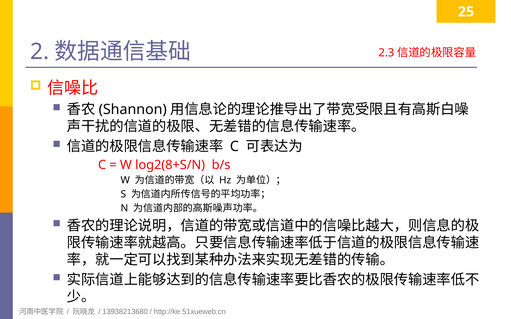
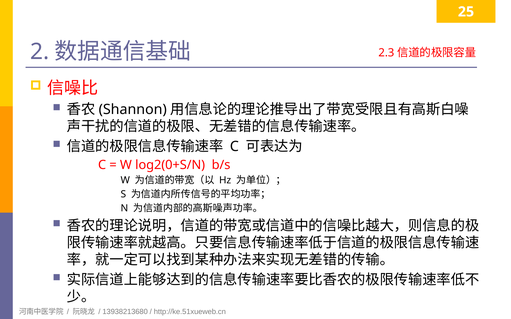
log2(8+S/N: log2(8+S/N -> log2(0+S/N (170, 165)
